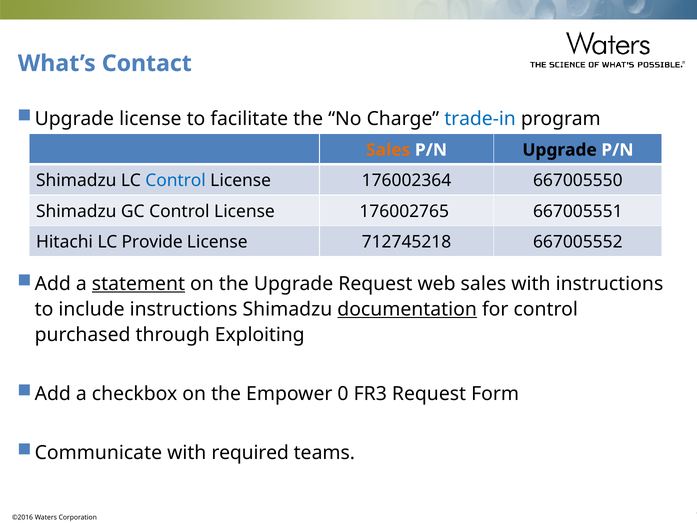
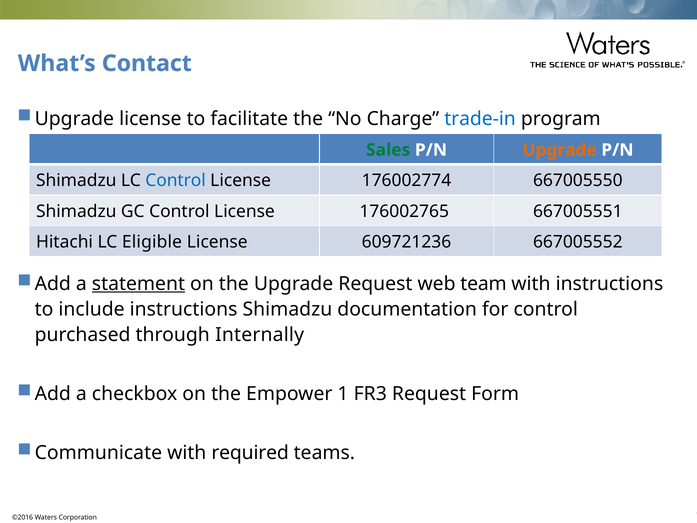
Sales colour: orange -> green (388, 150)
Upgrade colour: black -> orange (560, 150)
176002364: 176002364 -> 176002774 (407, 181)
Provide: Provide -> Eligible (152, 242)
712745218: 712745218 -> 609721236 (407, 242)
web sales: sales -> team (484, 284)
documentation underline: present -> none (407, 309)
Exploiting: Exploiting -> Internally (260, 335)
0: 0 -> 1 (343, 394)
